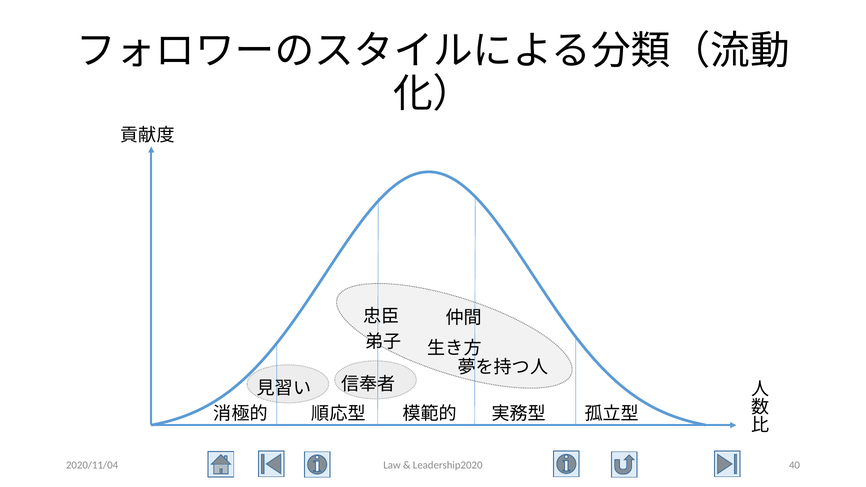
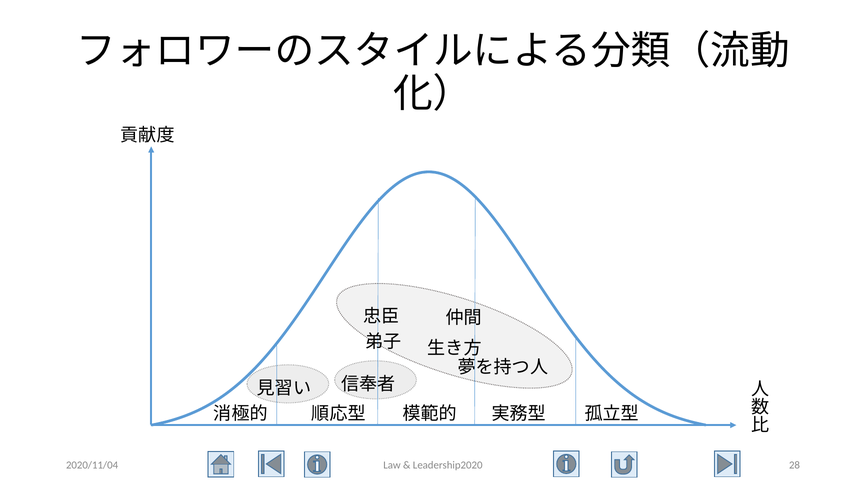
40: 40 -> 28 (794, 465)
